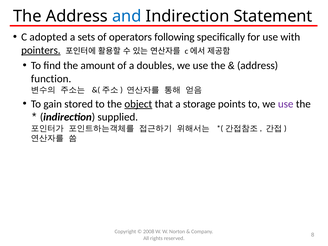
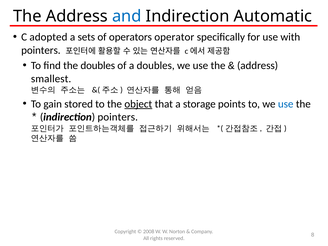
Statement: Statement -> Automatic (273, 16)
following: following -> operator (174, 37)
pointers underline: present -> none (41, 50)
the amount: amount -> doubles (98, 66)
function: function -> smallest (51, 79)
use colour: purple -> blue (286, 104)
indirection supplied: supplied -> pointers (118, 117)
